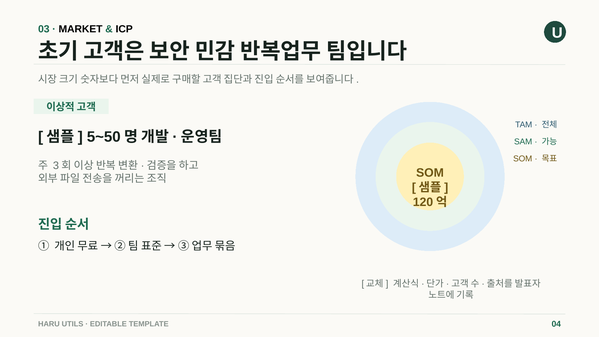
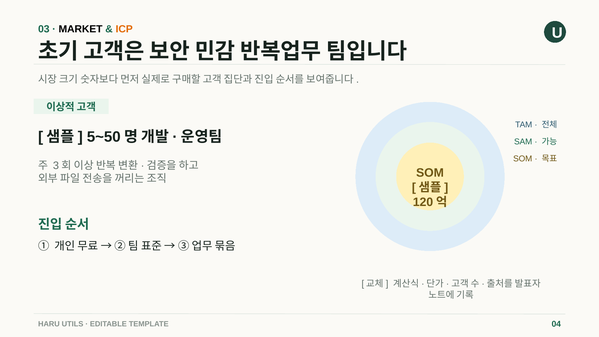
ICP colour: black -> orange (124, 29)
